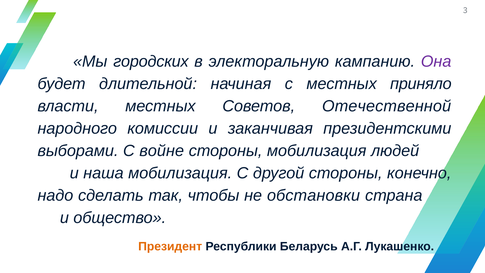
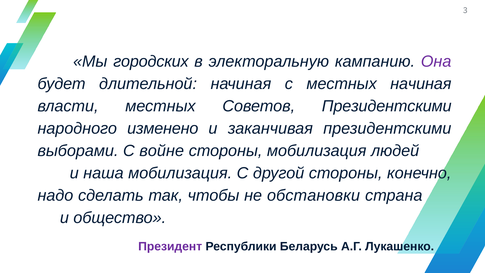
местных приняло: приняло -> начиная (421, 84)
Советов Отечественной: Отечественной -> Президентскими (387, 106)
комиссии: комиссии -> изменено (163, 128)
Президент colour: orange -> purple (170, 246)
